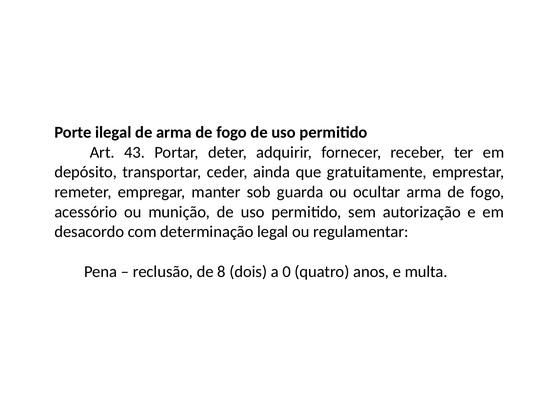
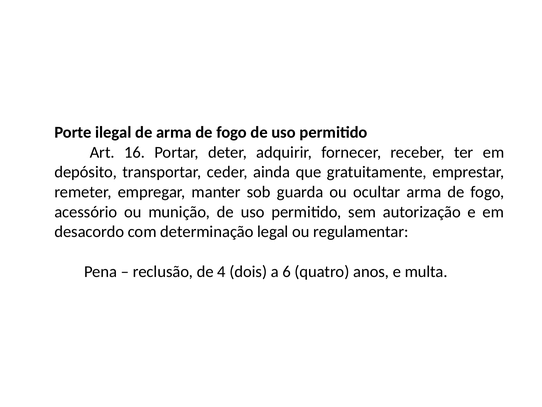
43: 43 -> 16 (135, 152)
8: 8 -> 4 (222, 271)
0: 0 -> 6 (287, 271)
